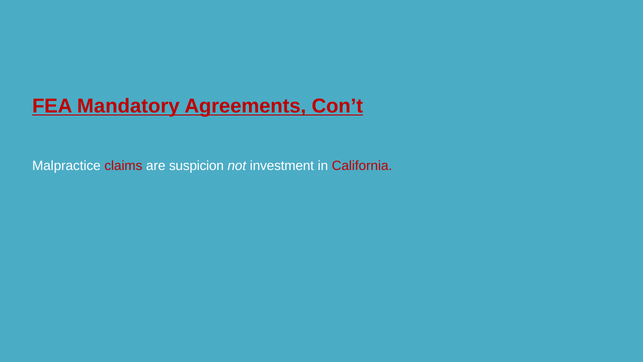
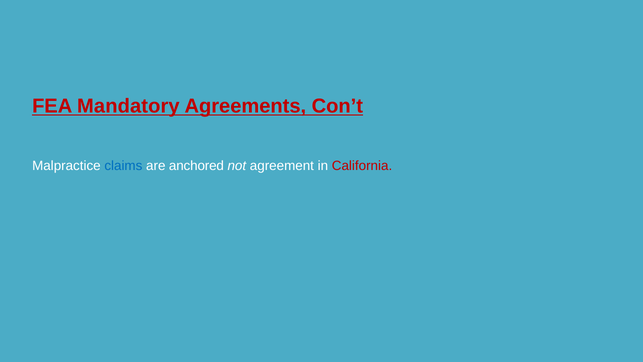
claims colour: red -> blue (123, 166)
suspicion: suspicion -> anchored (196, 166)
investment: investment -> agreement (282, 166)
